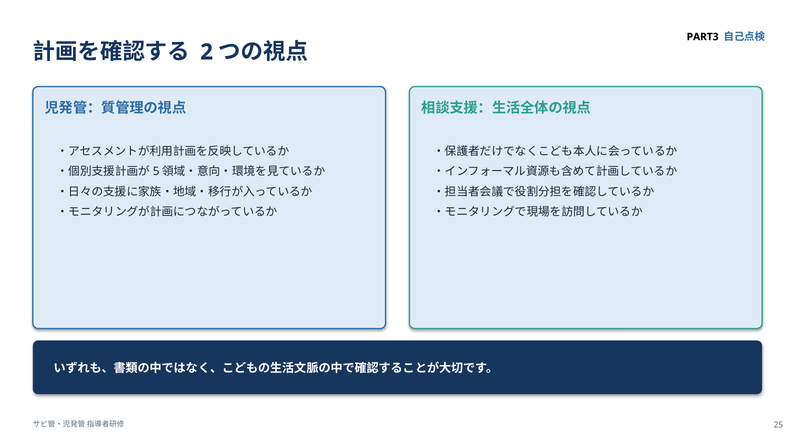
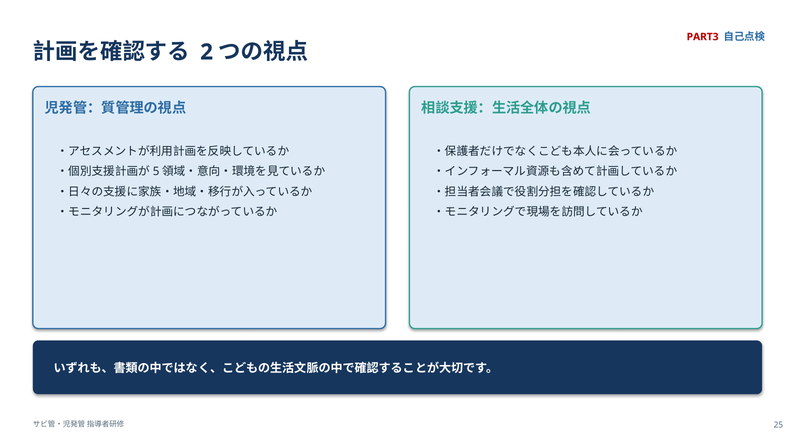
PART3 colour: black -> red (703, 37)
